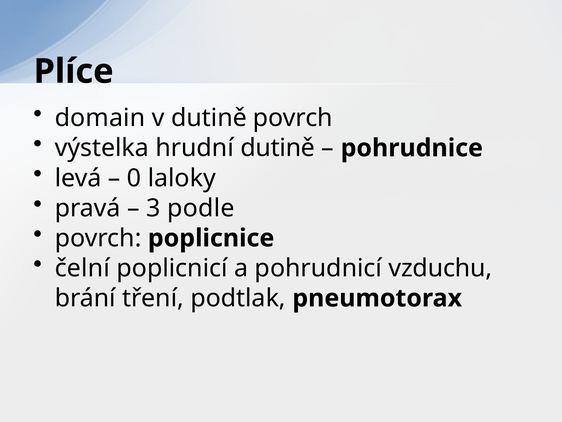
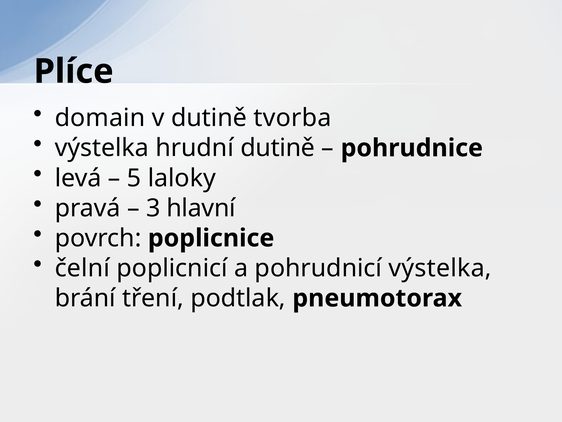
dutině povrch: povrch -> tvorba (293, 118)
0: 0 -> 5 (134, 178)
podle: podle -> hlavní (201, 208)
pohrudnicí vzduchu: vzduchu -> výstelka (440, 268)
